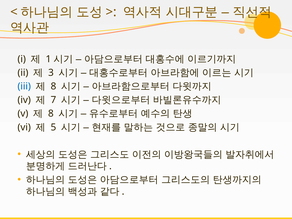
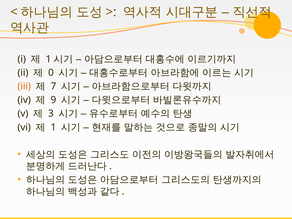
3: 3 -> 0 (51, 73)
iii colour: blue -> orange (24, 86)
8: 8 -> 7 (53, 86)
7: 7 -> 9 (53, 100)
8: 8 -> 3 (51, 114)
5: 5 -> 1 (53, 127)
